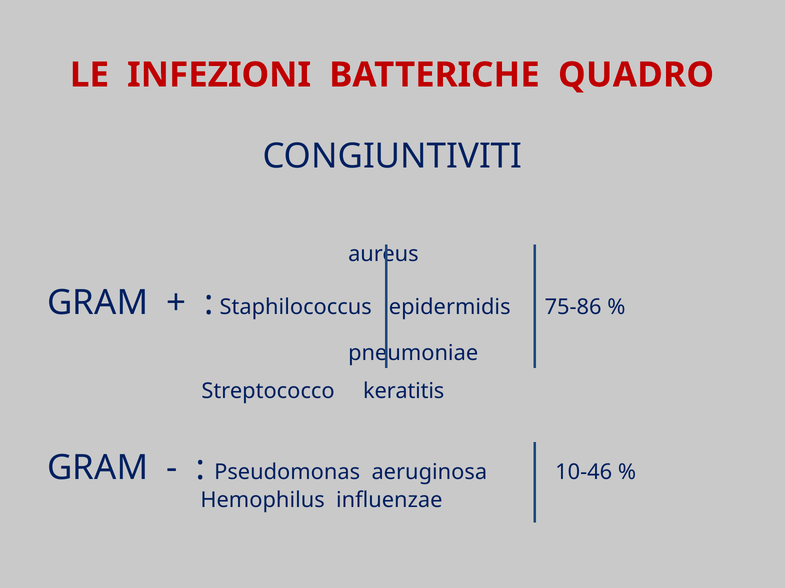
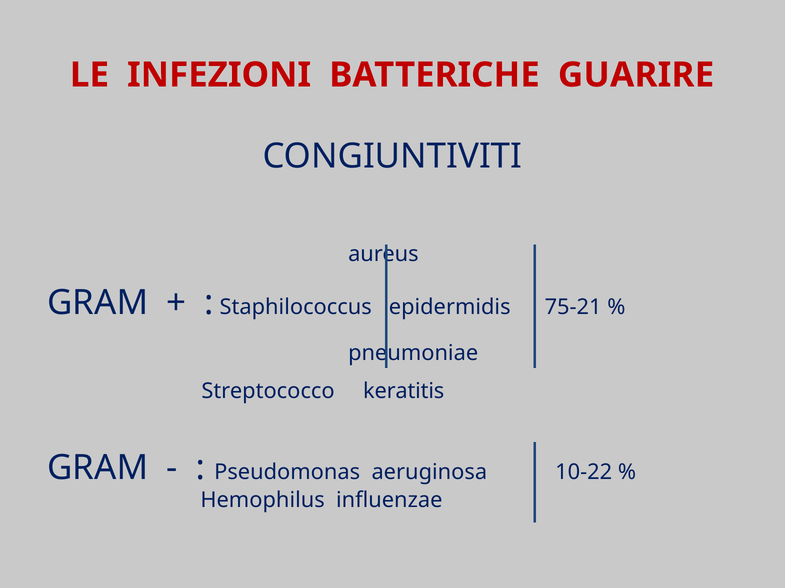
QUADRO: QUADRO -> GUARIRE (636, 75)
75-86: 75-86 -> 75-21 (573, 307)
10-46: 10-46 -> 10-22 (584, 473)
